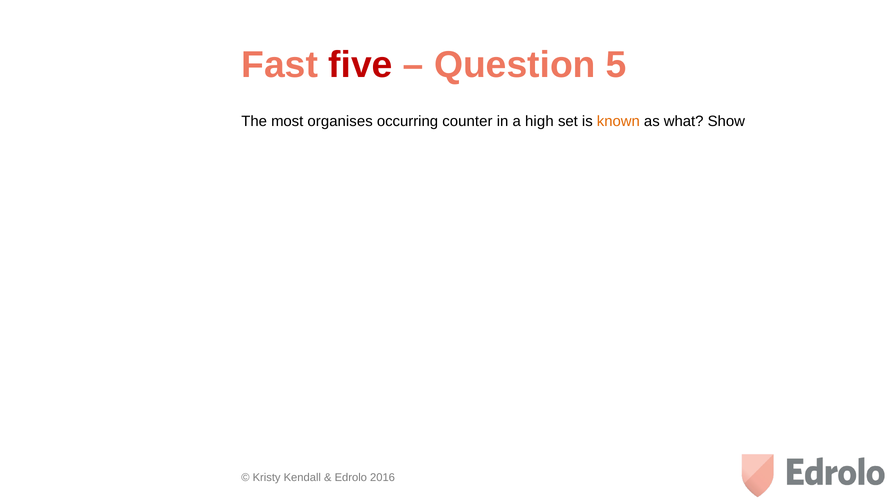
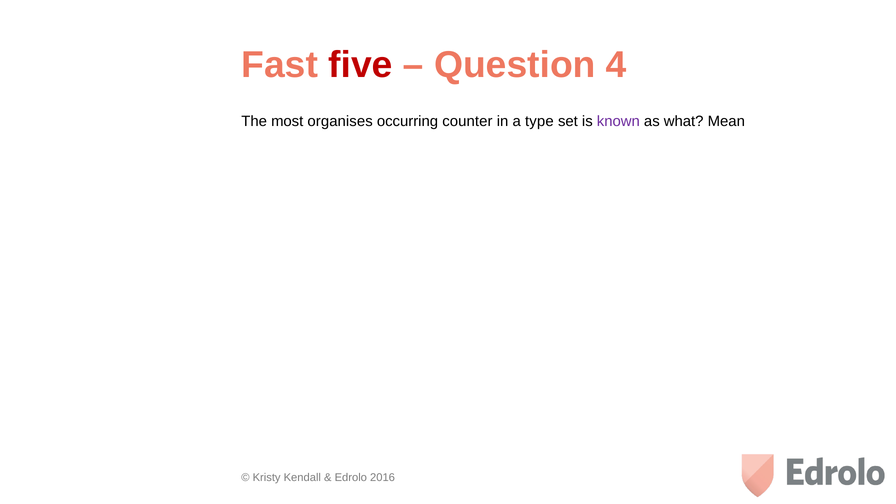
5: 5 -> 4 (616, 65)
high: high -> type (539, 121)
known colour: orange -> purple (618, 121)
Show: Show -> Mean (726, 121)
